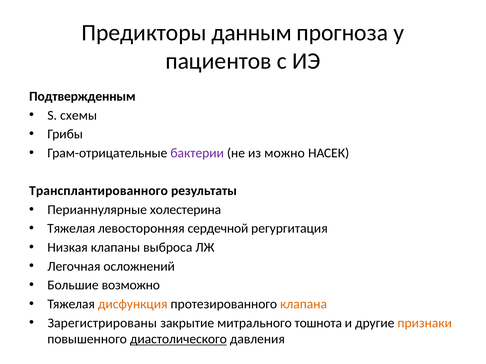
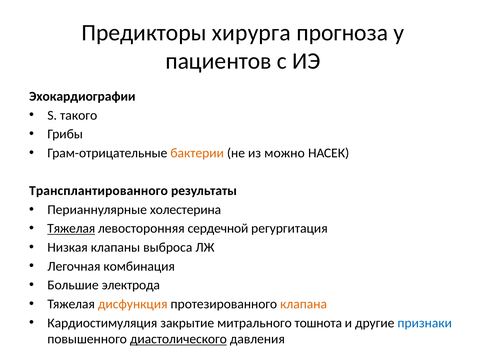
данным: данным -> хирурга (251, 33)
Подтвержденным: Подтвержденным -> Эхокардиографии (82, 97)
схемы: схемы -> такого (79, 115)
бактерии colour: purple -> orange (197, 153)
Тяжелая underline: none -> present (71, 229)
осложнений: осложнений -> комбинация (139, 267)
возможно: возможно -> электрода (131, 286)
Зарегистрированы: Зарегистрированы -> Кардиостимуляция (102, 323)
признаки colour: orange -> blue (425, 323)
